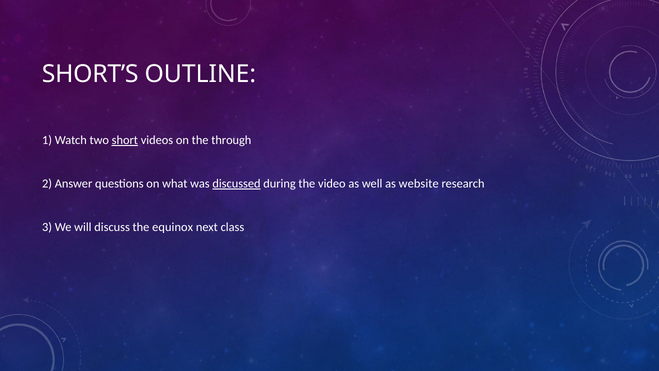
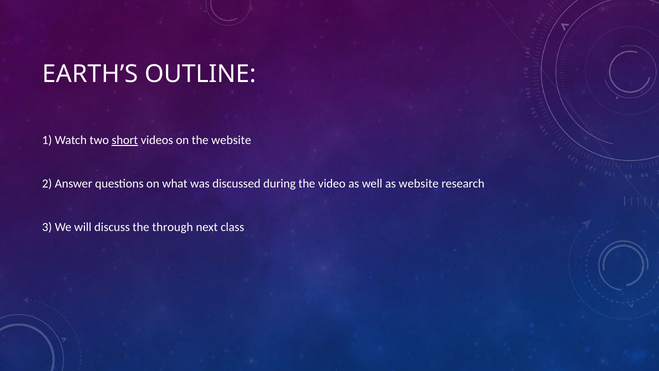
SHORT’S: SHORT’S -> EARTH’S (90, 74)
the through: through -> website (231, 140)
discussed underline: present -> none (236, 183)
equinox: equinox -> through (173, 227)
